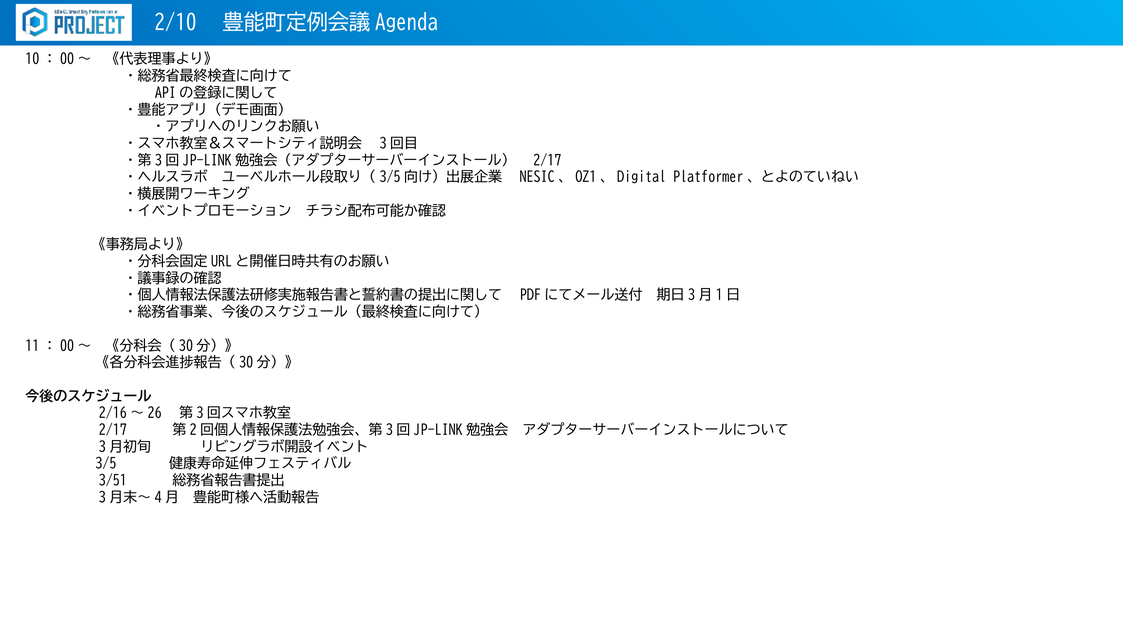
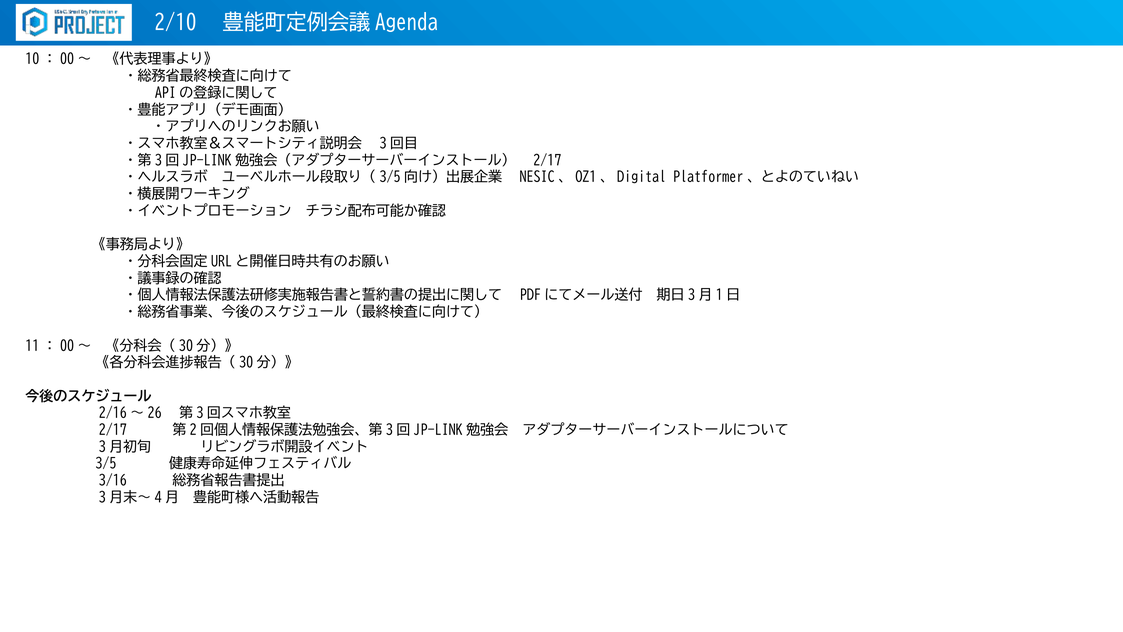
3/51: 3/51 -> 3/16 (113, 480)
